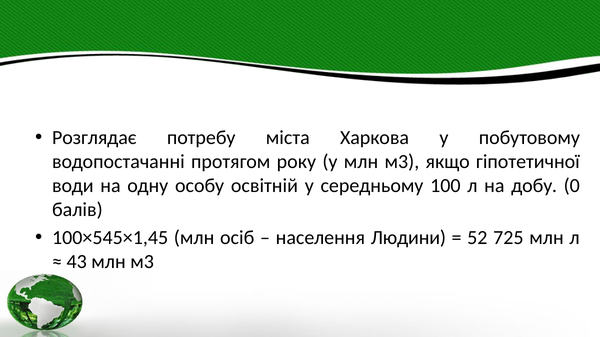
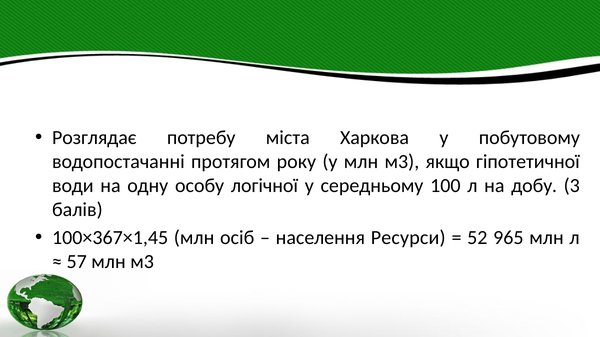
освітній: освітній -> логічної (264, 186)
0: 0 -> 3 (572, 186)
100×545×1,45: 100×545×1,45 -> 100×367×1,45 (110, 238)
Людини: Людини -> Ресурси (408, 238)
725: 725 -> 965 (508, 238)
43: 43 -> 57 (77, 262)
